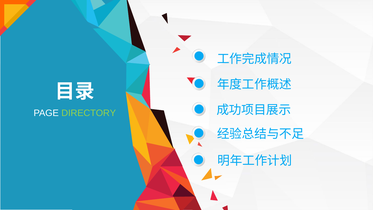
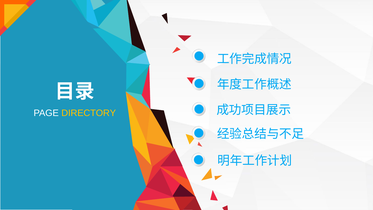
DIRECTORY colour: light green -> yellow (89, 113)
